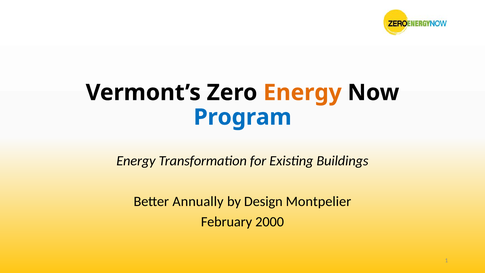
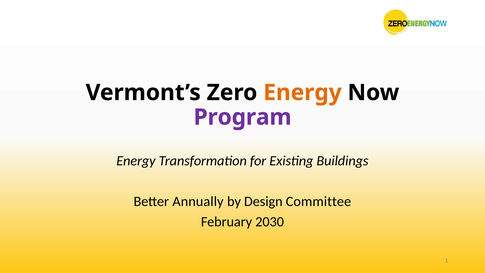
Program colour: blue -> purple (243, 117)
Montpelier: Montpelier -> Committee (318, 201)
2000: 2000 -> 2030 (270, 222)
